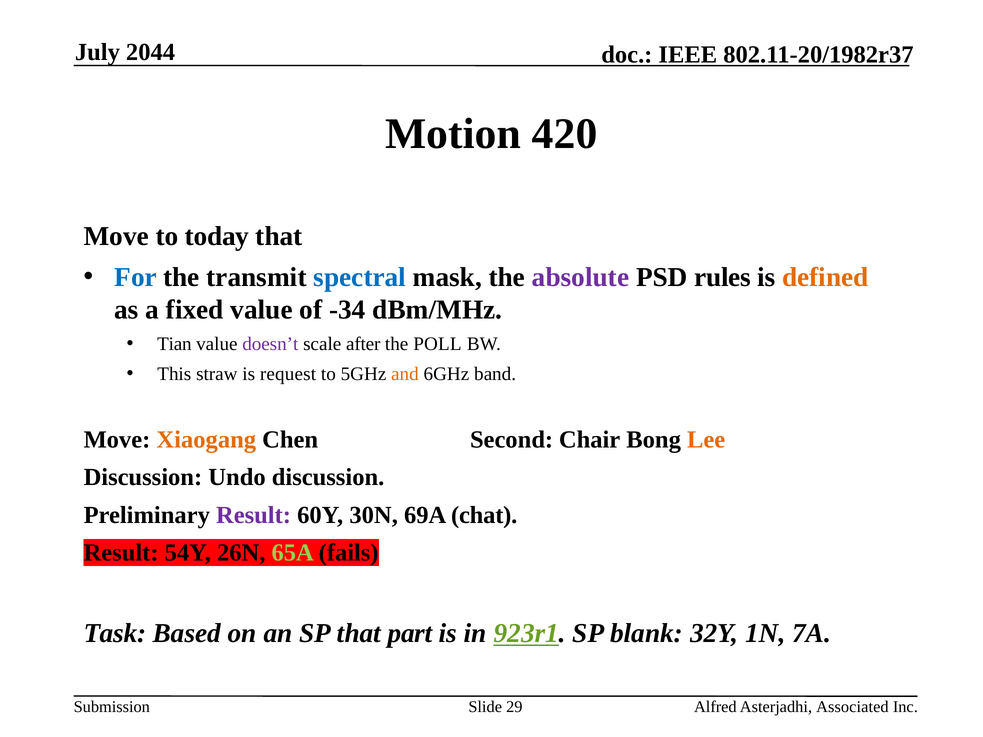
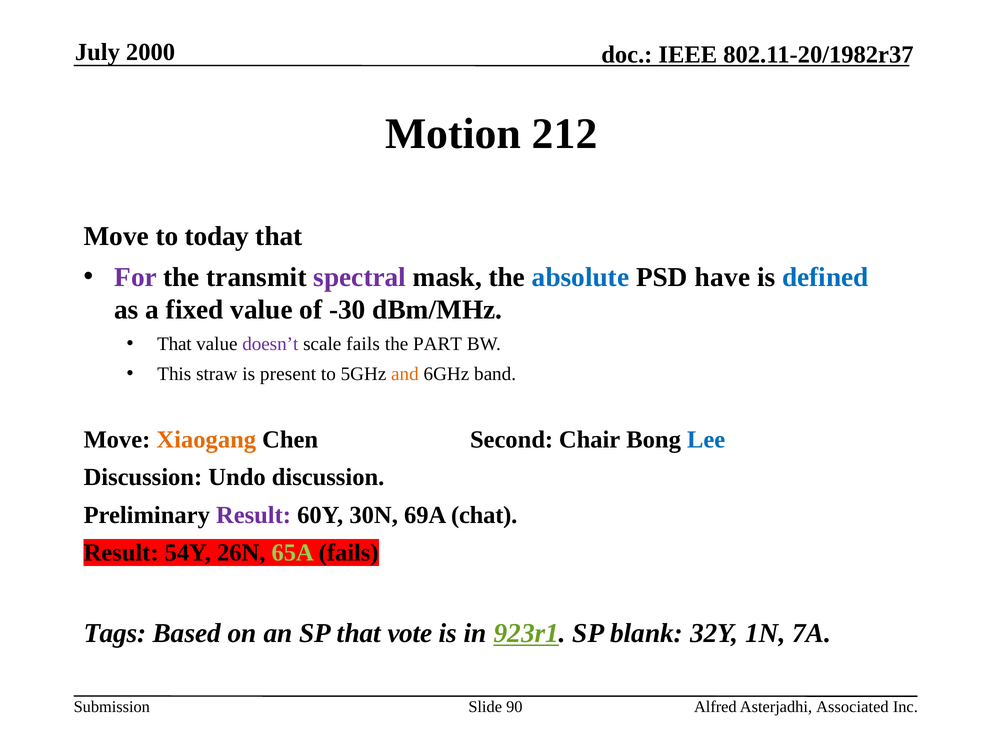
2044: 2044 -> 2000 (151, 52)
420: 420 -> 212 (565, 134)
For colour: blue -> purple (136, 277)
spectral colour: blue -> purple (360, 277)
absolute colour: purple -> blue (581, 277)
rules: rules -> have (722, 277)
defined colour: orange -> blue (825, 277)
-34: -34 -> -30 (347, 310)
Tian: Tian -> That (174, 344)
scale after: after -> fails (363, 344)
POLL: POLL -> PART (438, 344)
request: request -> present (288, 374)
Lee colour: orange -> blue (706, 440)
Task: Task -> Tags (115, 633)
part: part -> vote (410, 633)
29: 29 -> 90 (514, 707)
